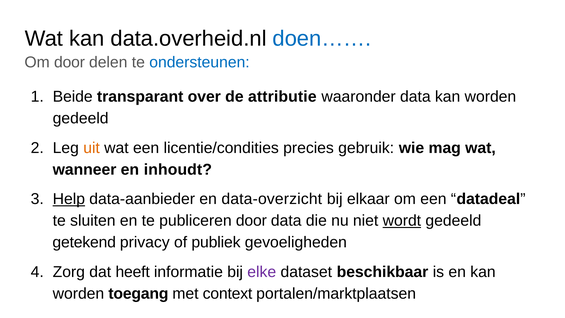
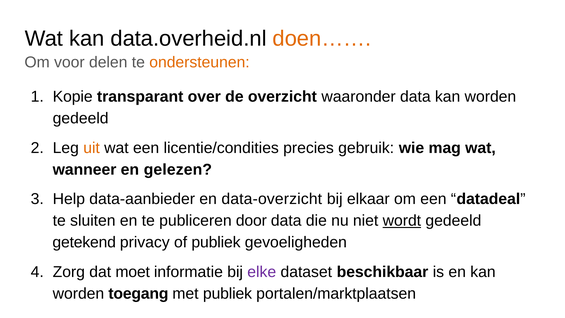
doen…… colour: blue -> orange (322, 38)
Om door: door -> voor (69, 62)
ondersteunen colour: blue -> orange (199, 62)
Beide: Beide -> Kopie (73, 97)
attributie: attributie -> overzicht (282, 97)
inhoudt: inhoudt -> gelezen (178, 169)
Help underline: present -> none (69, 199)
heeft: heeft -> moet (133, 272)
met context: context -> publiek (227, 294)
